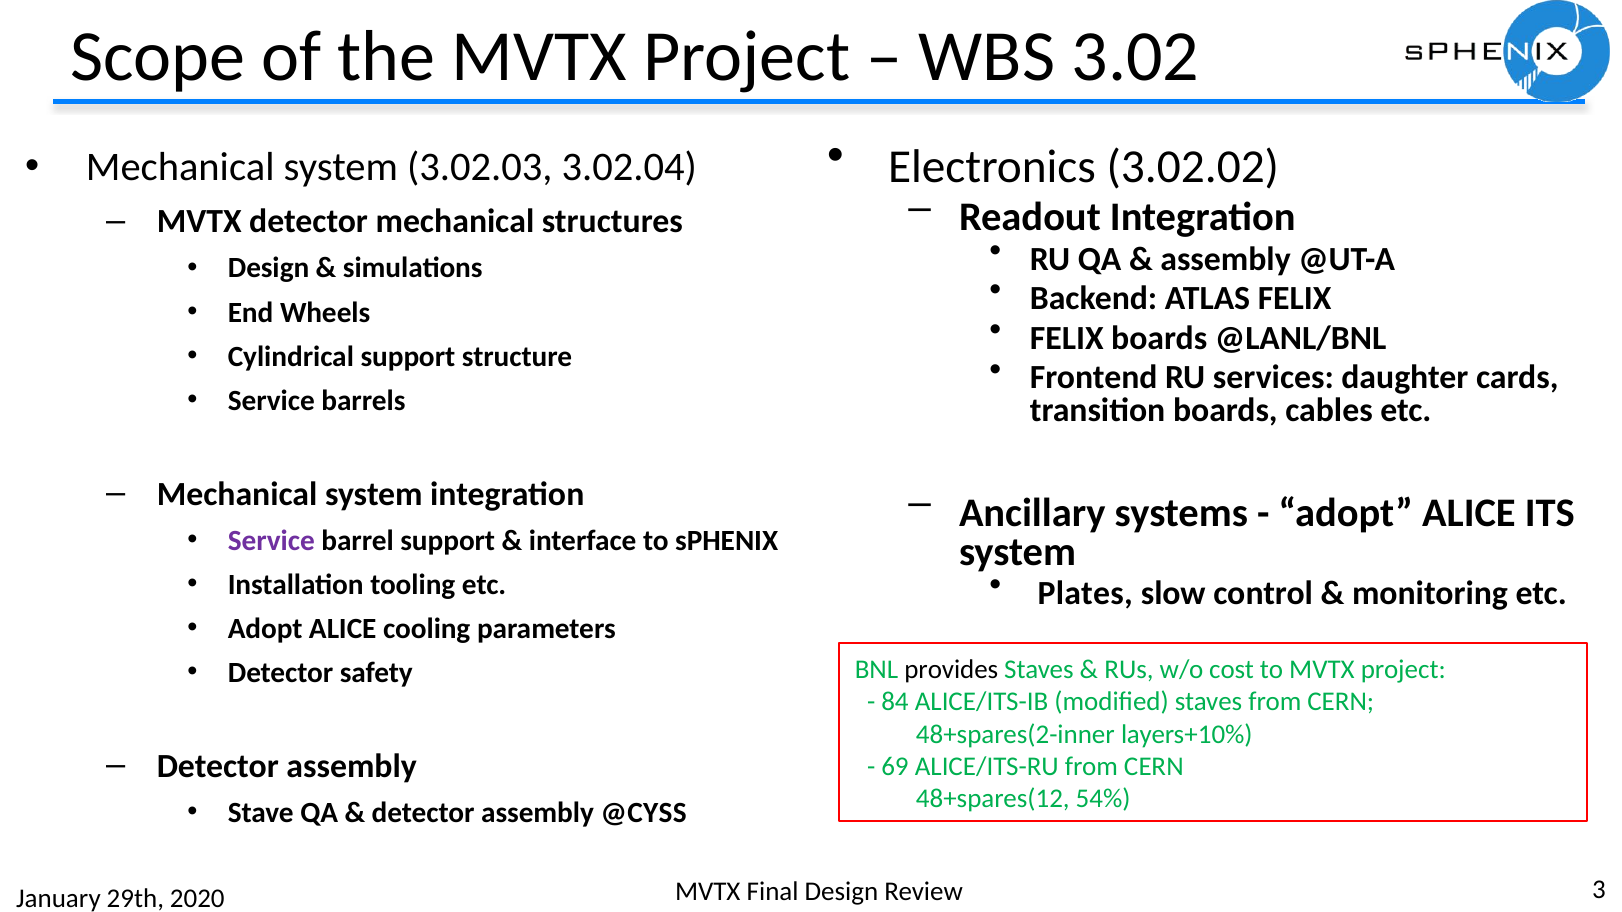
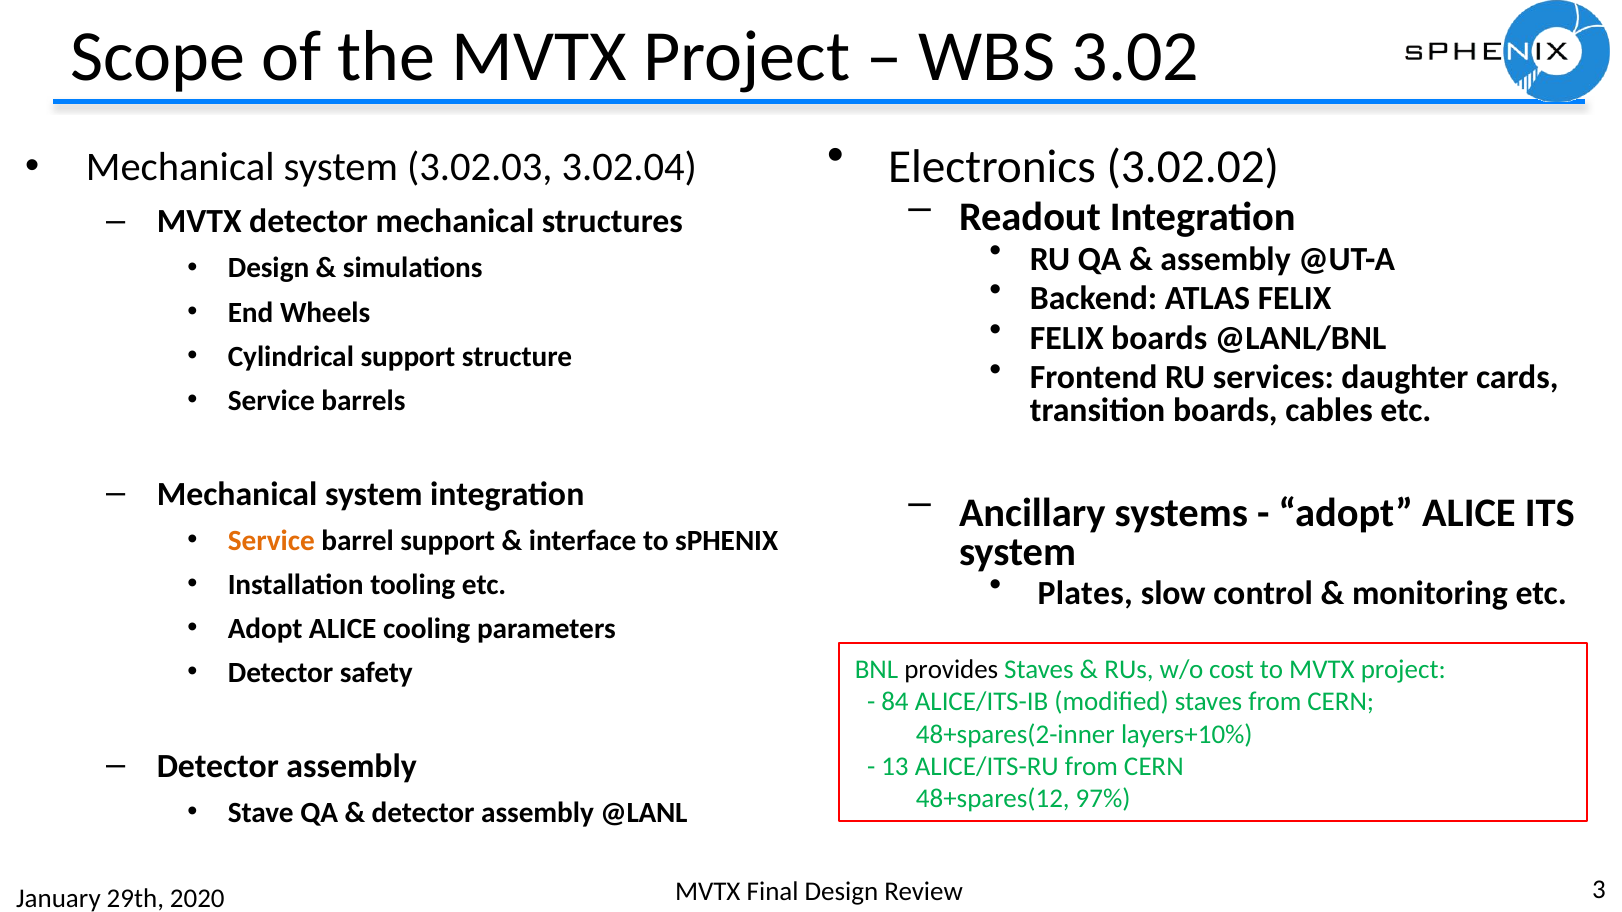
Service colour: purple -> orange (271, 541)
69: 69 -> 13 (895, 767)
54%: 54% -> 97% (1103, 799)
@CYSS: @CYSS -> @LANL (644, 813)
